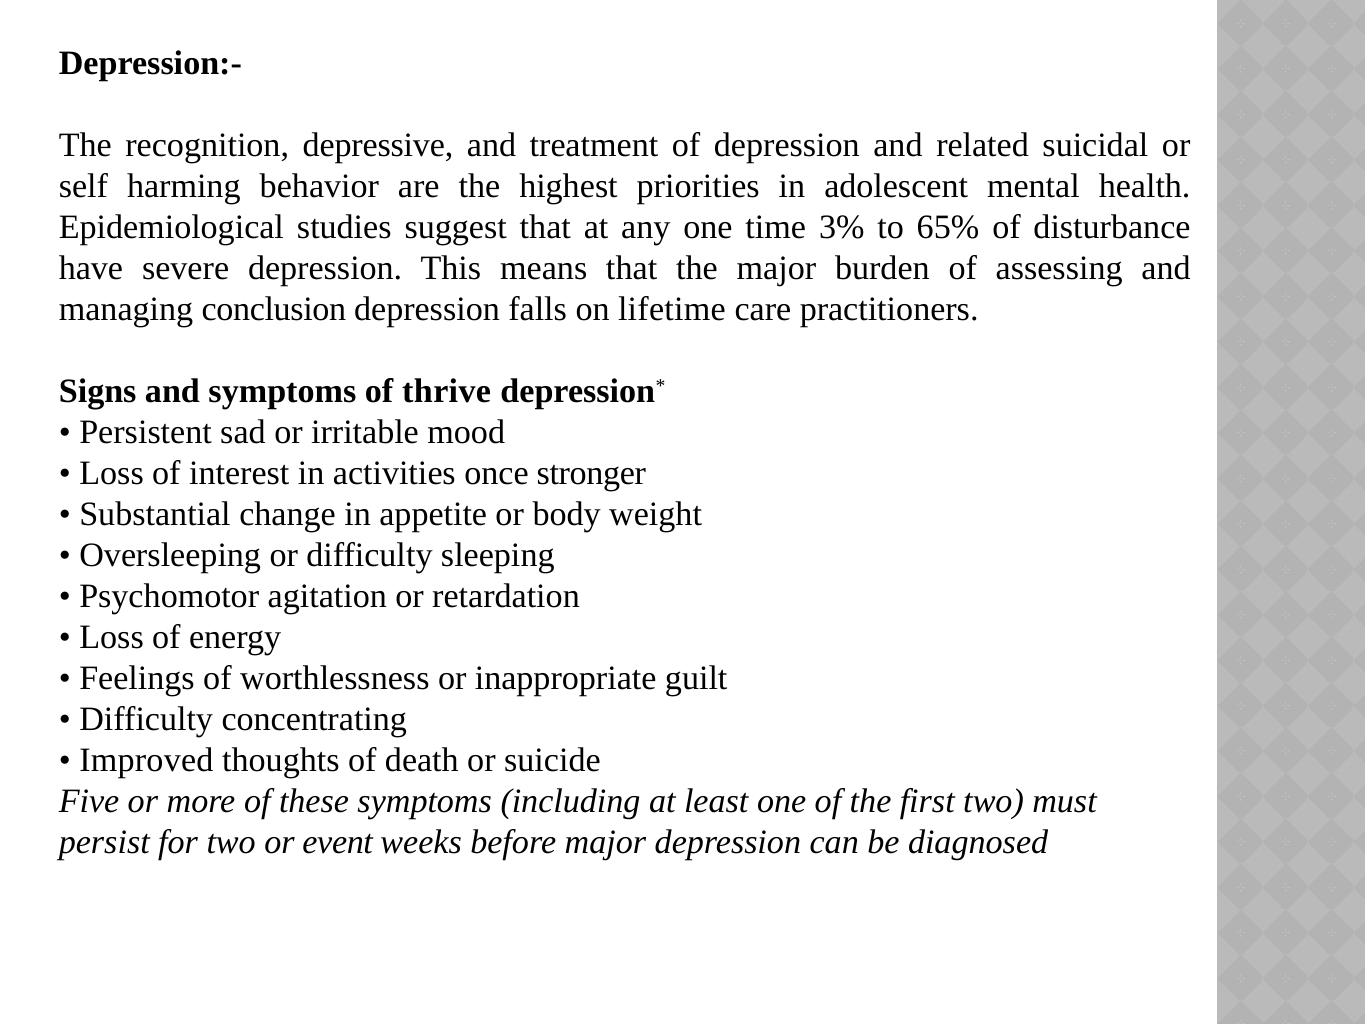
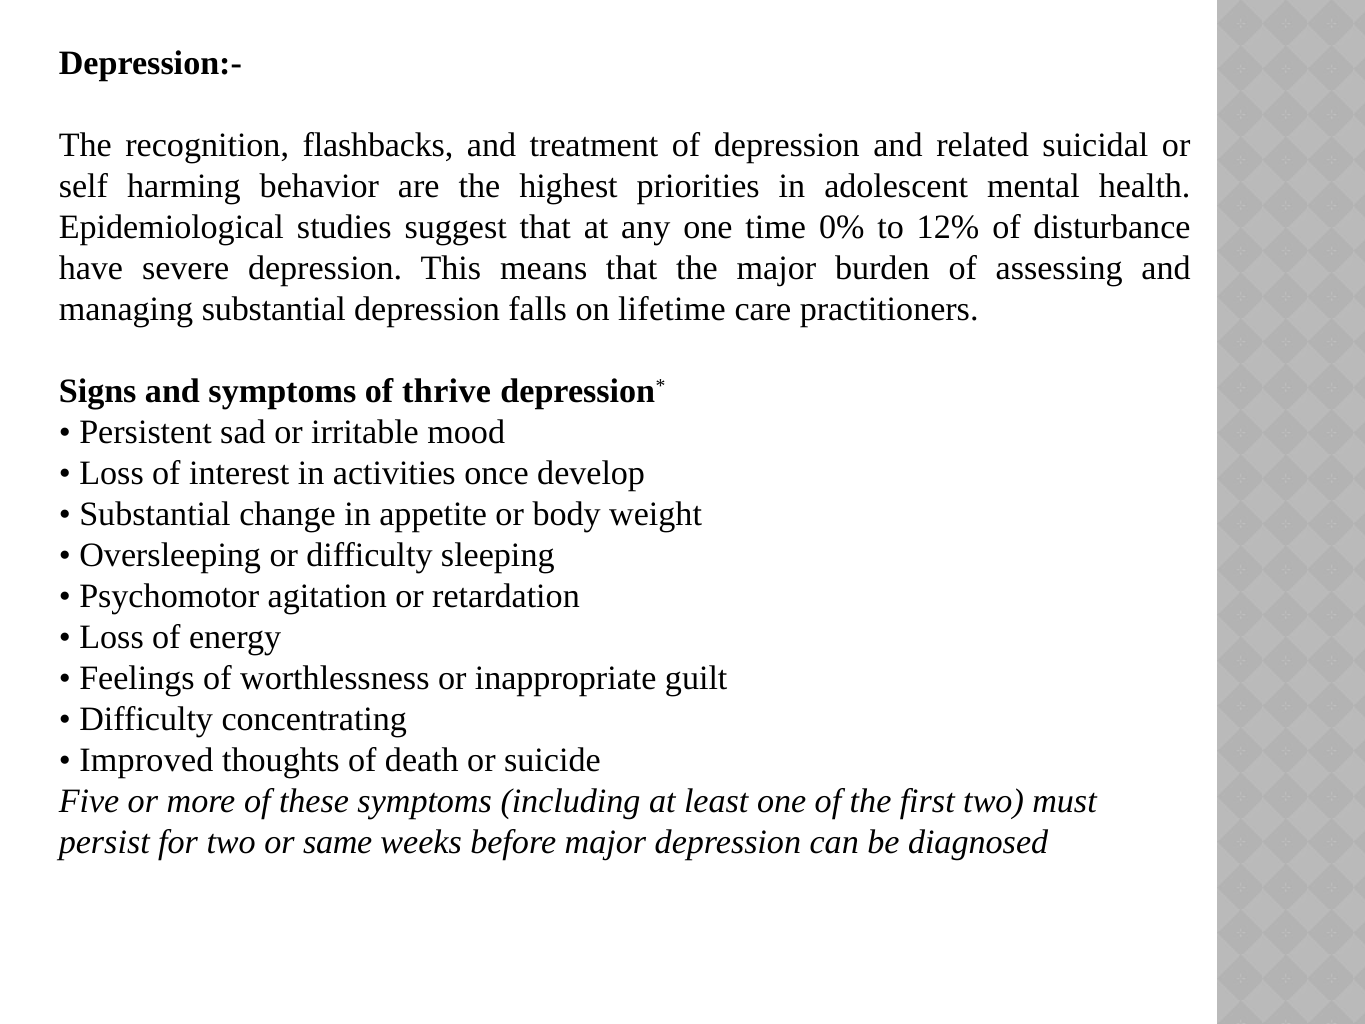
depressive: depressive -> flashbacks (378, 146)
3%: 3% -> 0% (842, 227)
65%: 65% -> 12% (948, 227)
managing conclusion: conclusion -> substantial (274, 309)
stronger: stronger -> develop (591, 473)
event: event -> same (338, 842)
